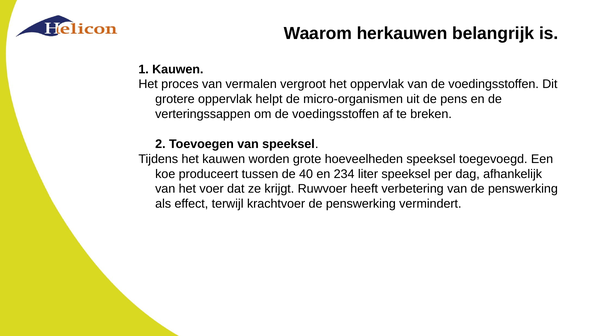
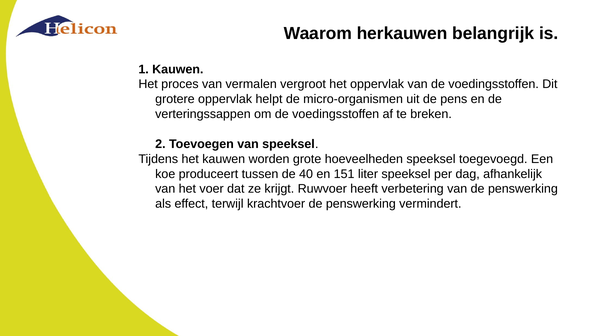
234: 234 -> 151 (344, 174)
